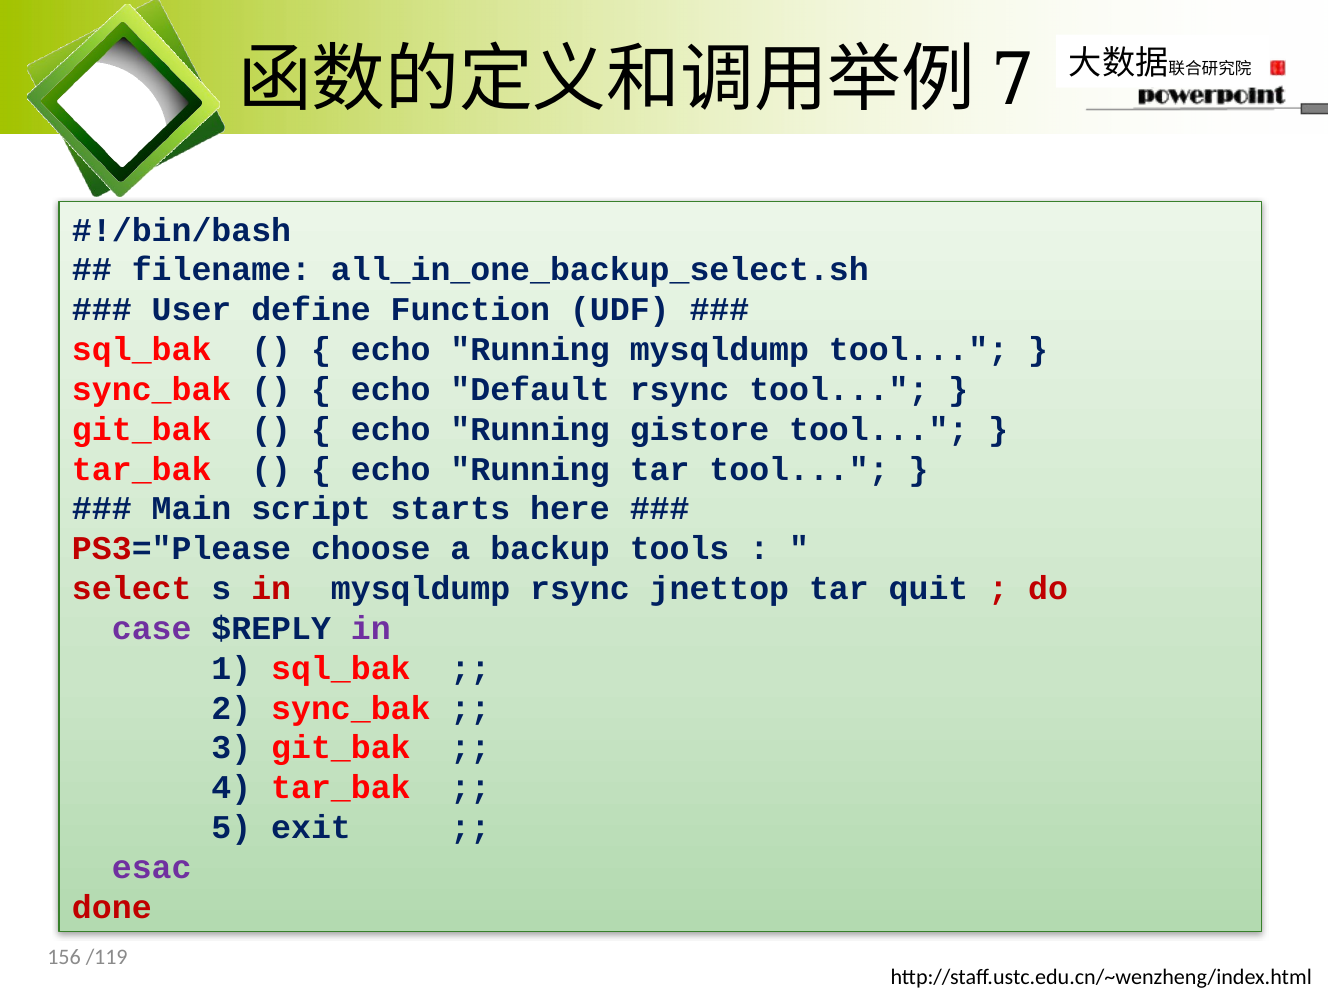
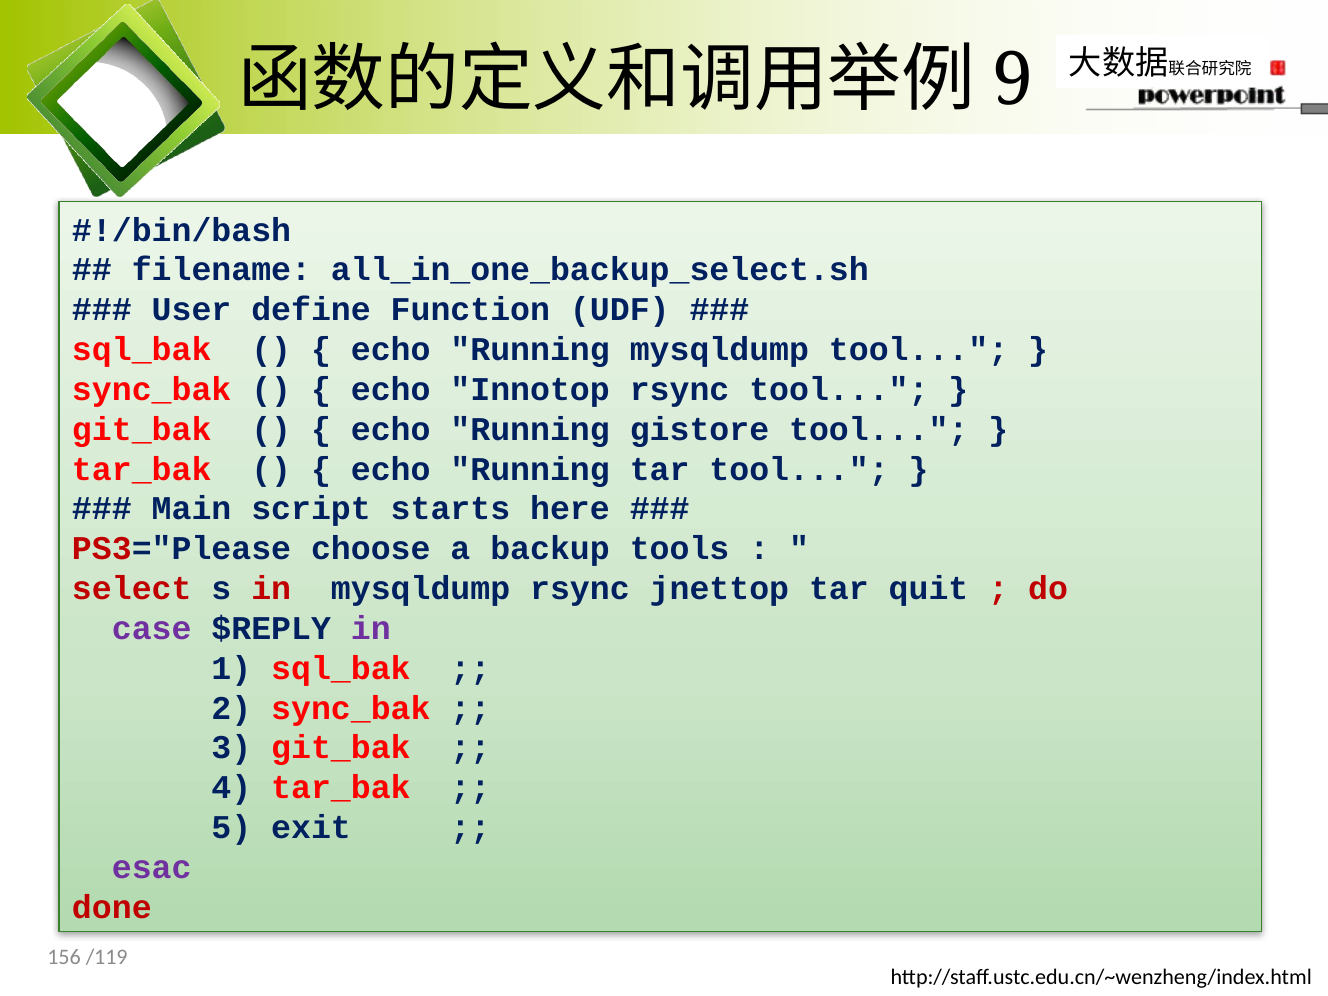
7: 7 -> 9 (1013, 80)
Default: Default -> Innotop (530, 389)
